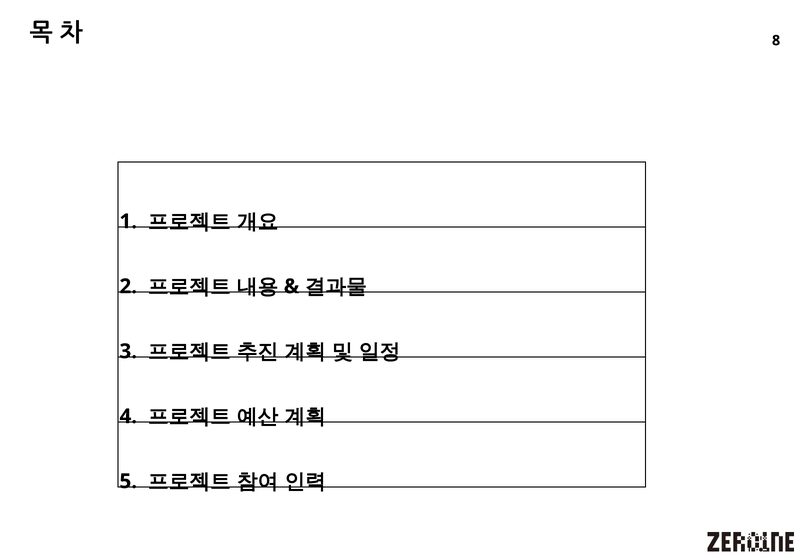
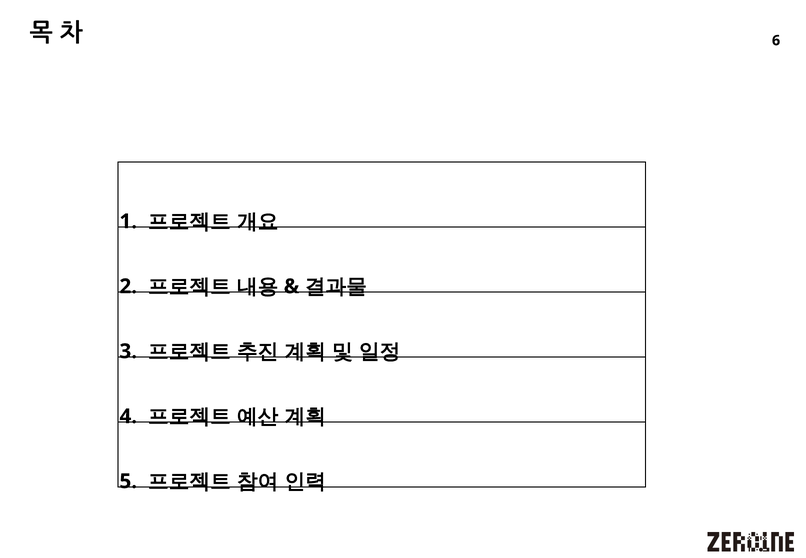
8: 8 -> 6 (776, 41)
